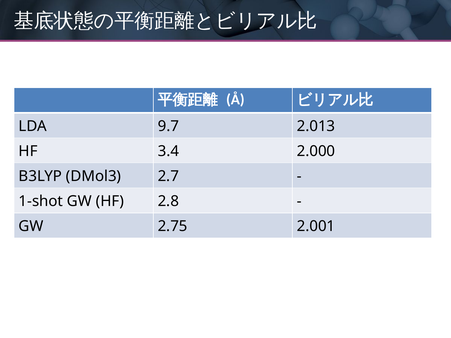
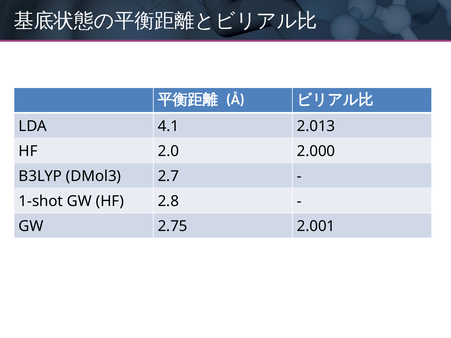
9.7: 9.7 -> 4.1 (168, 126)
3.4: 3.4 -> 2.0 (168, 151)
